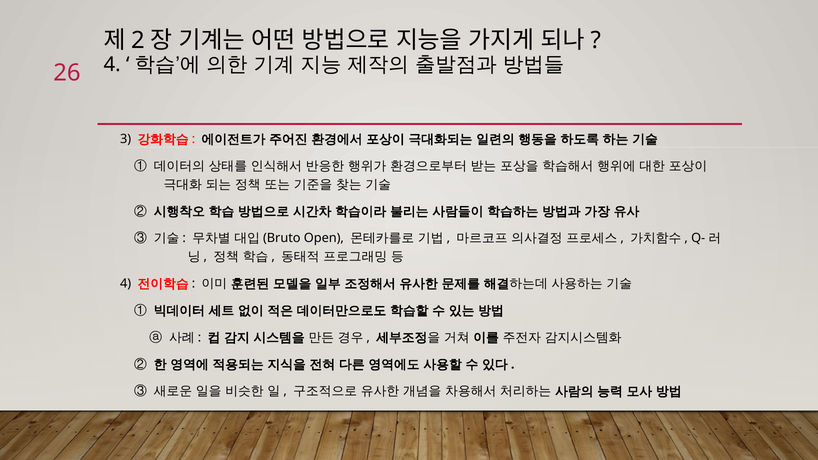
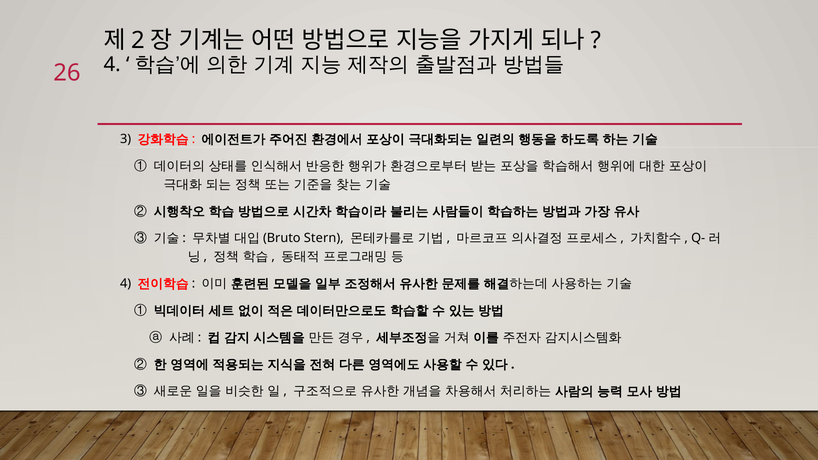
Open: Open -> Stern (324, 238)
